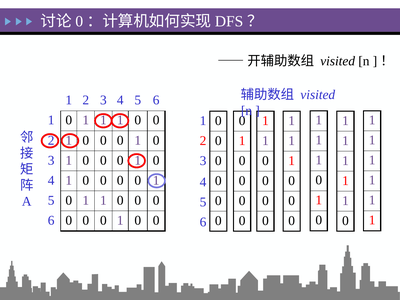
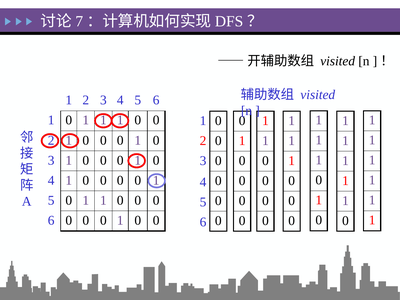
0: 0 -> 7 (79, 21)
